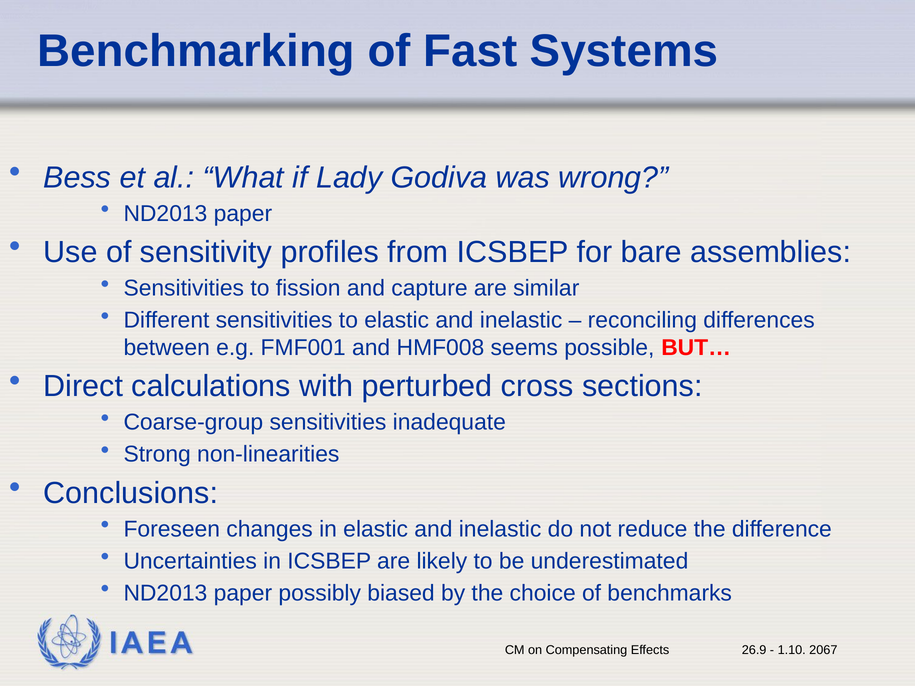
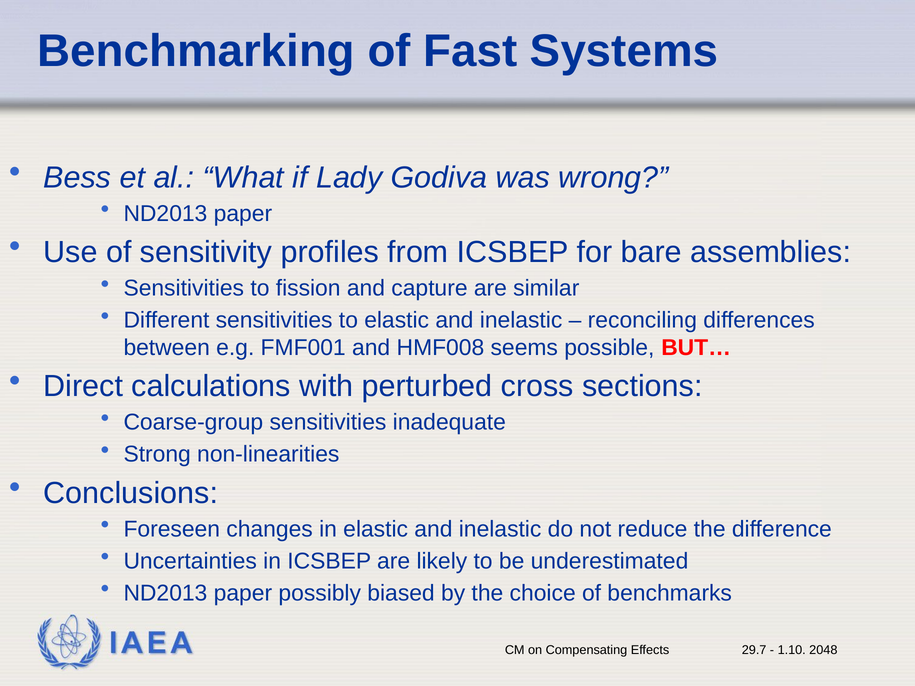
26.9: 26.9 -> 29.7 (754, 650)
2067: 2067 -> 2048 (823, 650)
